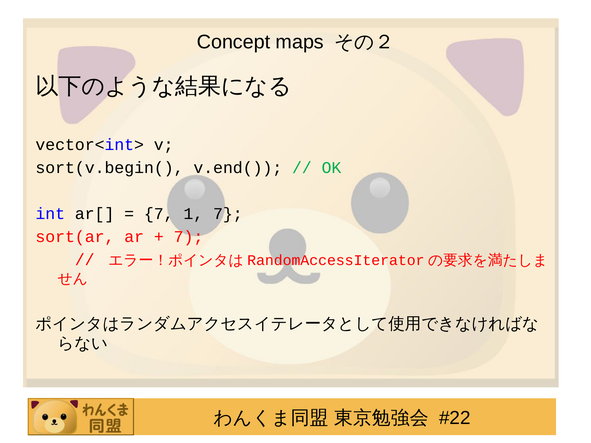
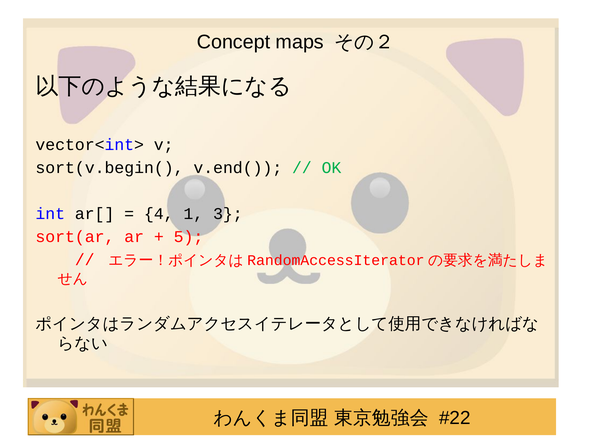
7: 7 -> 4 (159, 214)
1 7: 7 -> 3 (228, 214)
7: 7 -> 5 (188, 237)
